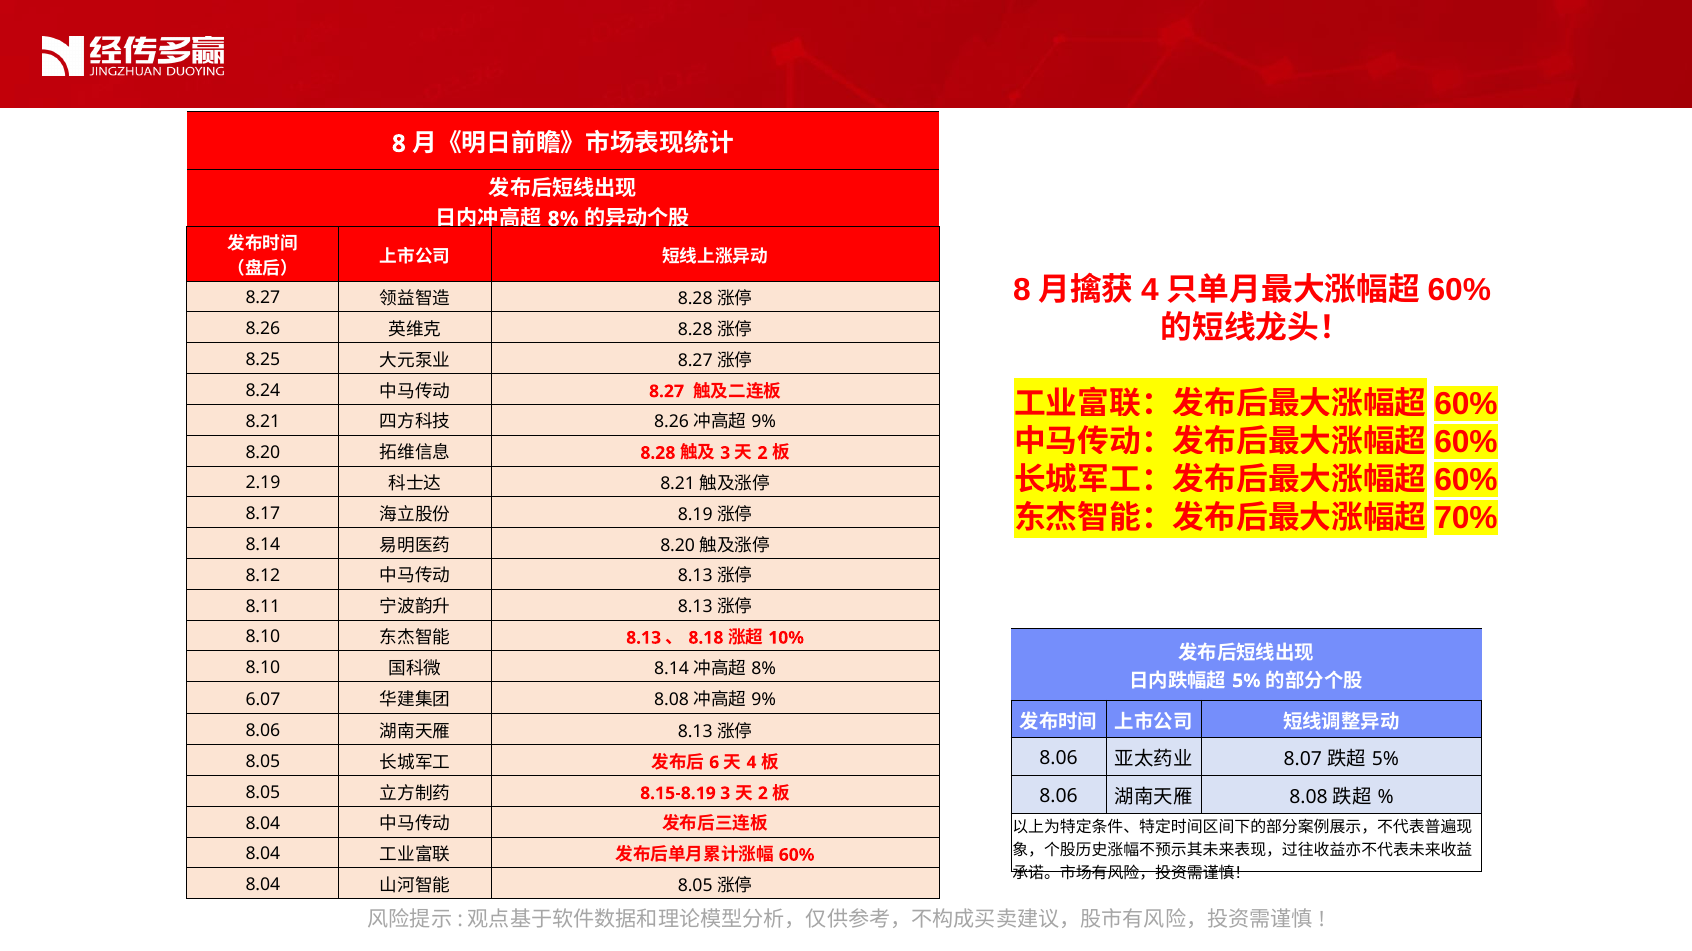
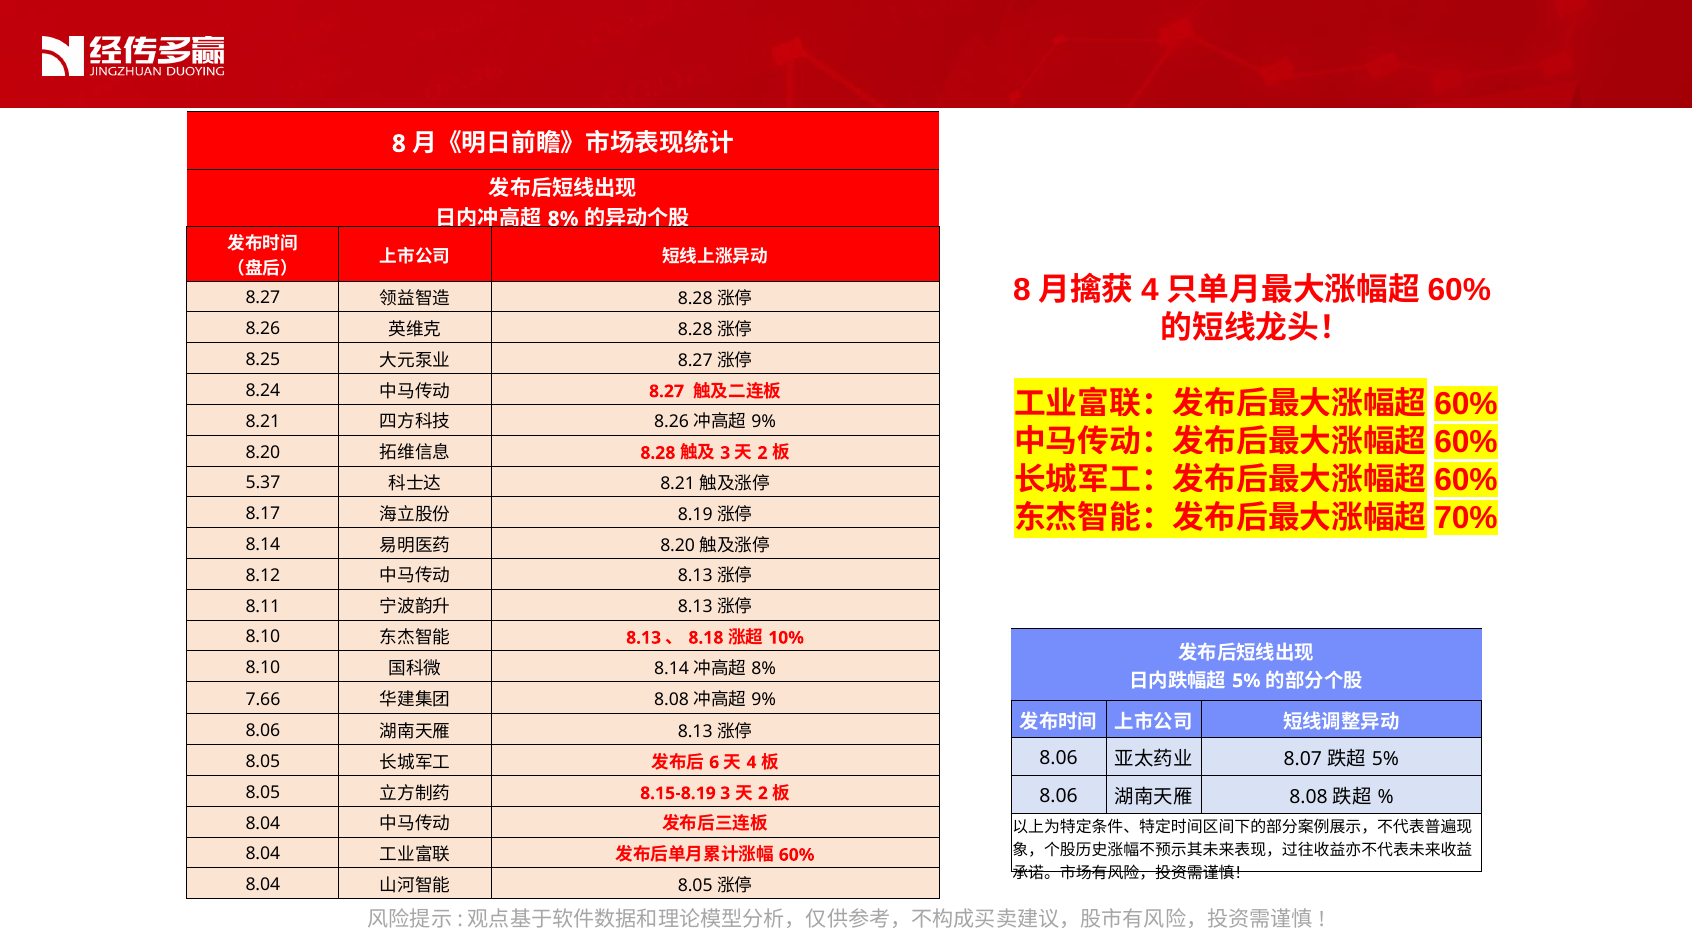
2.19: 2.19 -> 5.37 (263, 483)
6.07: 6.07 -> 7.66 (263, 700)
